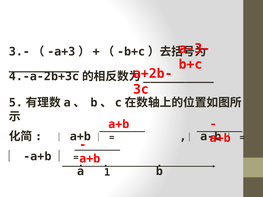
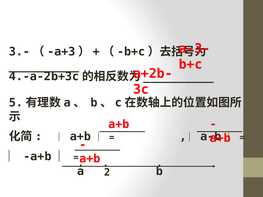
1: 1 -> 2 (107, 173)
